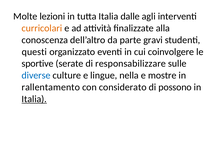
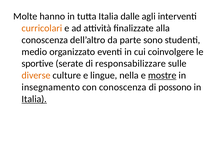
lezioni: lezioni -> hanno (52, 16)
gravi: gravi -> sono (153, 40)
questi: questi -> medio (34, 52)
diverse colour: blue -> orange (36, 76)
mostre underline: none -> present (162, 76)
rallentamento: rallentamento -> insegnamento (51, 87)
con considerato: considerato -> conoscenza (123, 87)
